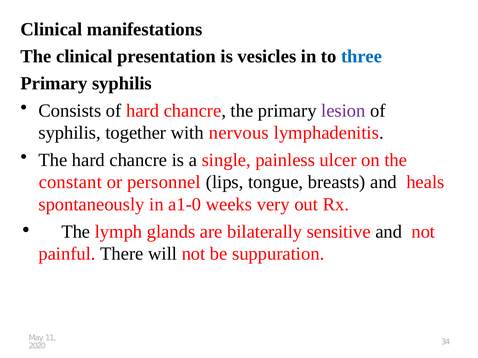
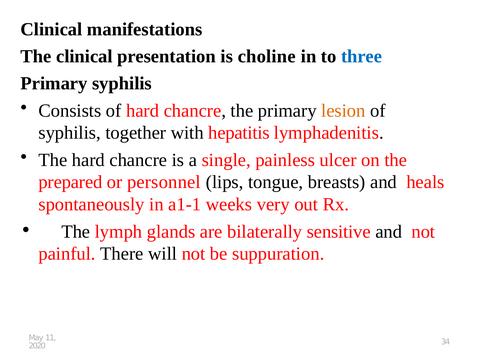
vesicles: vesicles -> choline (267, 57)
lesion colour: purple -> orange (343, 111)
nervous: nervous -> hepatitis (239, 133)
constant: constant -> prepared (70, 182)
a1-0: a1-0 -> a1-1 (185, 205)
